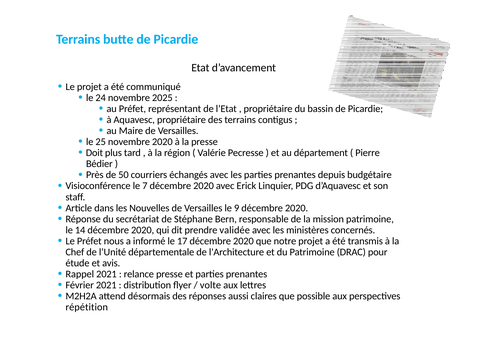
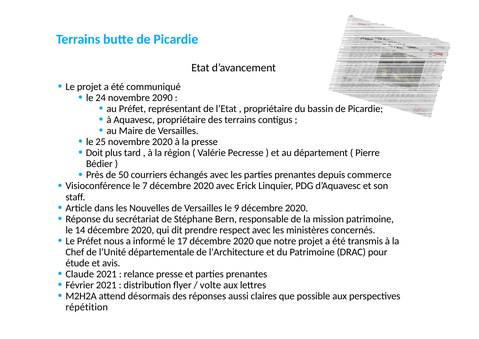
2025: 2025 -> 2090 (162, 98)
budgétaire: budgétaire -> commerce (369, 175)
validée: validée -> respect (235, 230)
Rappel: Rappel -> Claude (80, 275)
